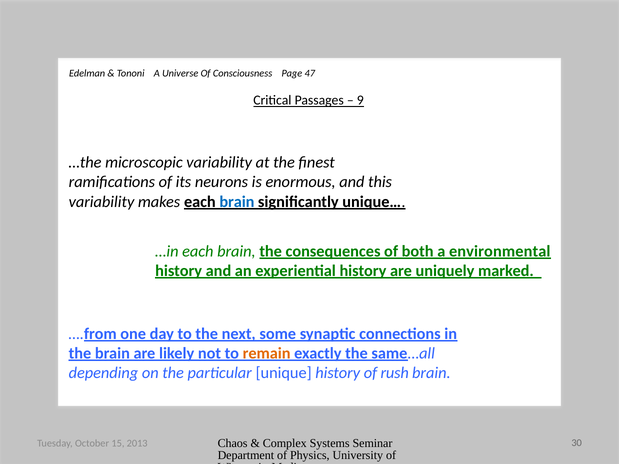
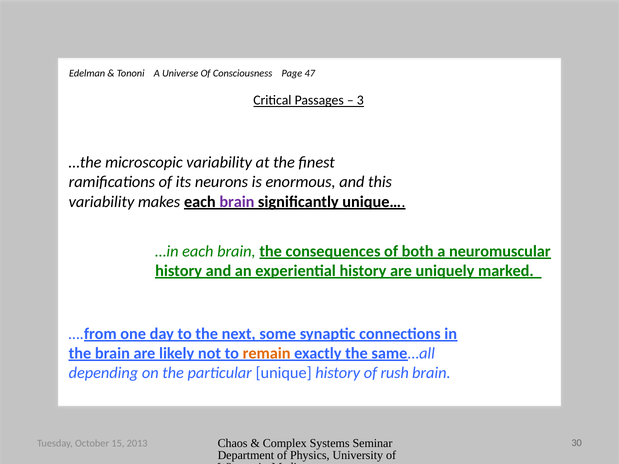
9: 9 -> 3 (360, 100)
brain colour: blue -> purple (237, 202)
environmental: environmental -> neuromuscular (500, 251)
